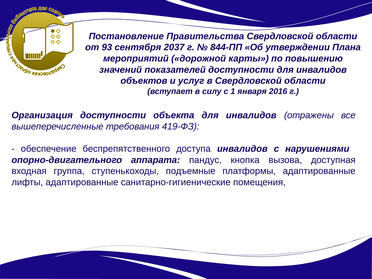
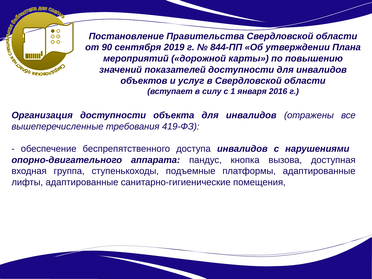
93: 93 -> 90 (107, 47)
2037: 2037 -> 2019 (174, 47)
